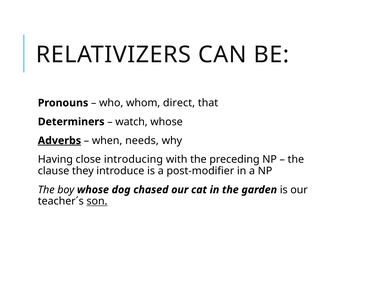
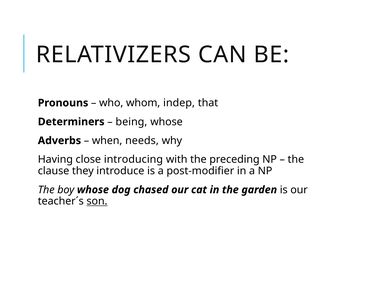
direct: direct -> indep (179, 103)
watch: watch -> being (131, 122)
Adverbs underline: present -> none (59, 141)
